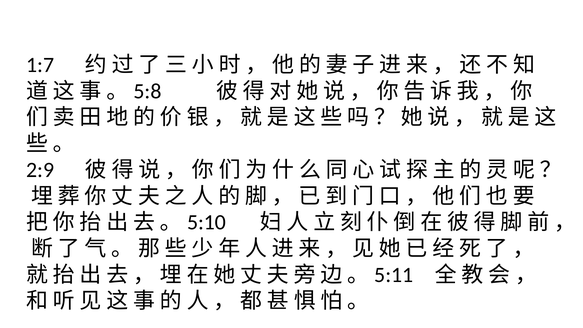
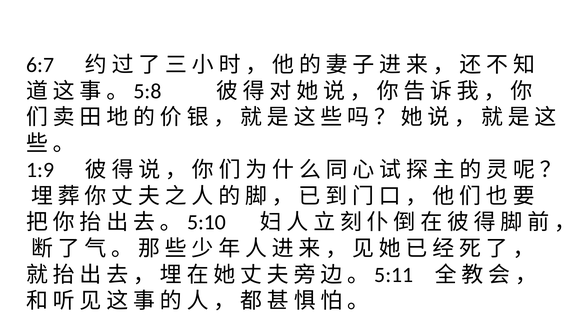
1:7: 1:7 -> 6:7 (40, 65)
2:9: 2:9 -> 1:9 (40, 170)
